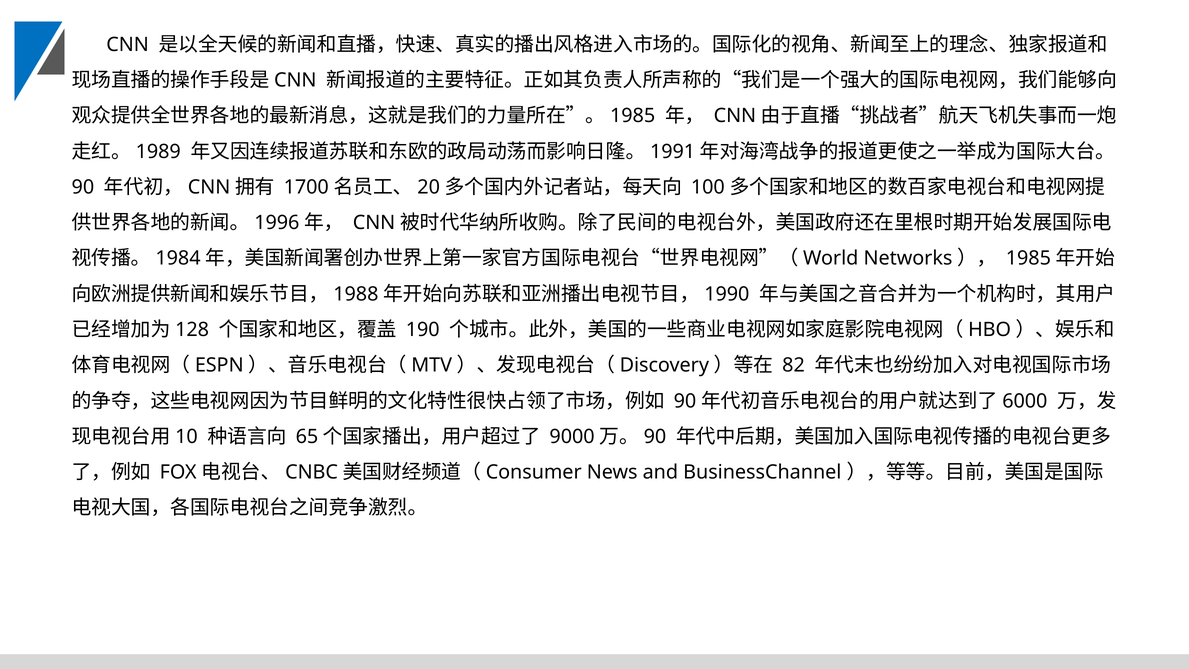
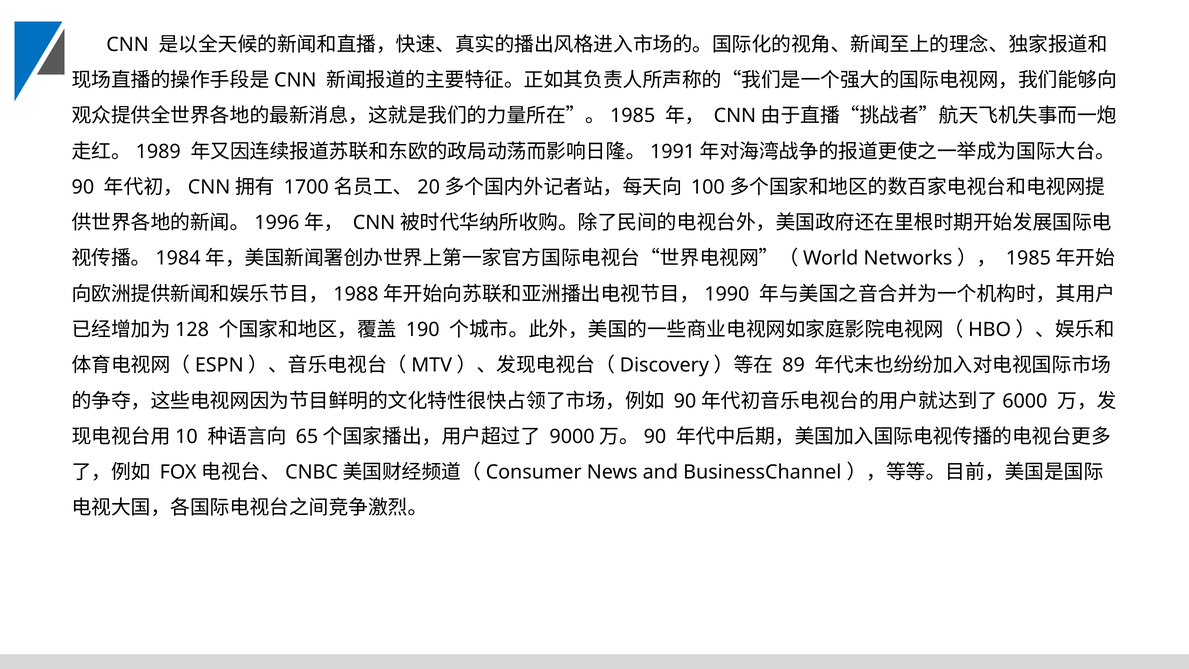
82: 82 -> 89 (794, 365)
